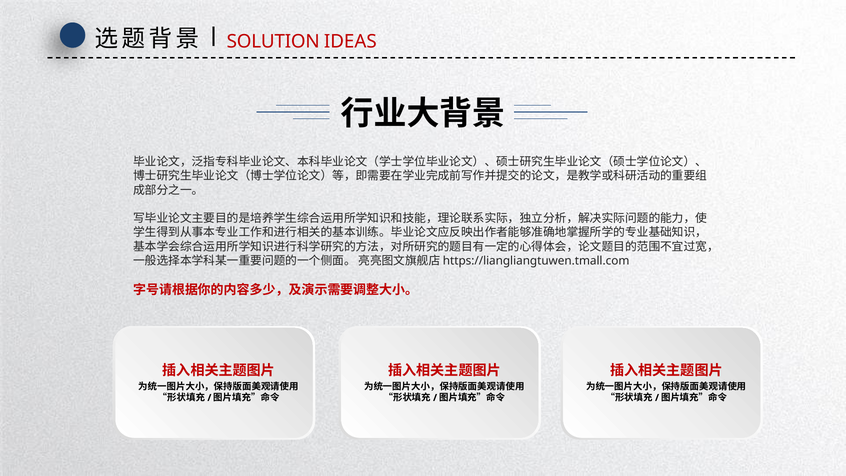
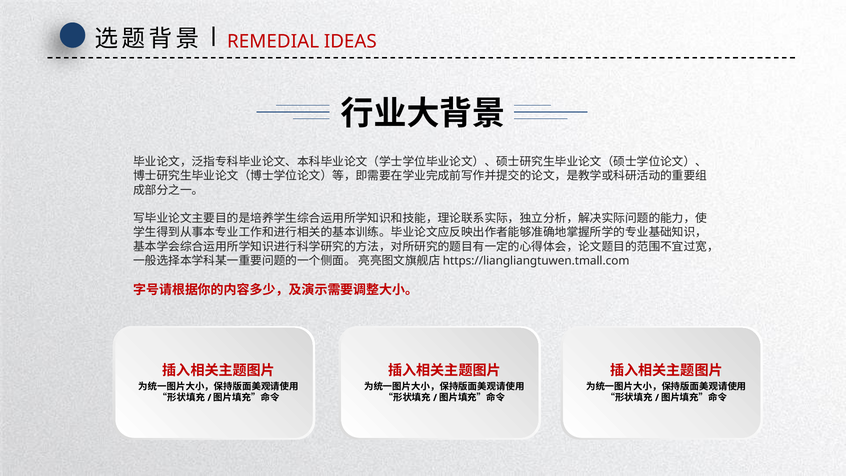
SOLUTION: SOLUTION -> REMEDIAL (273, 42)
